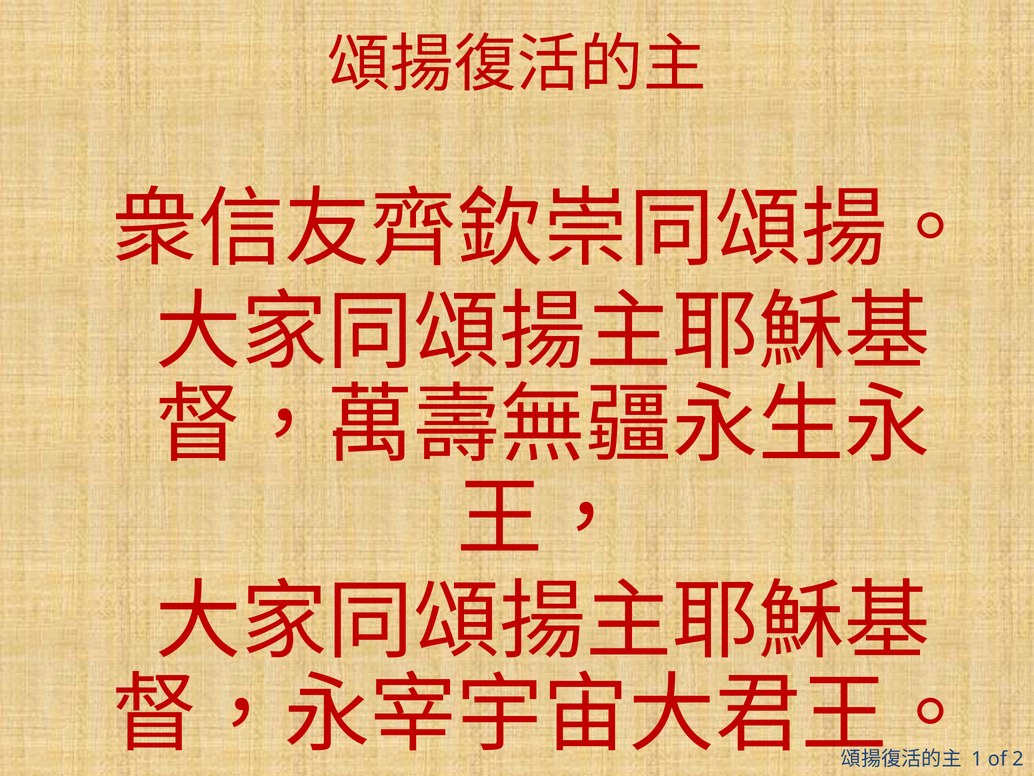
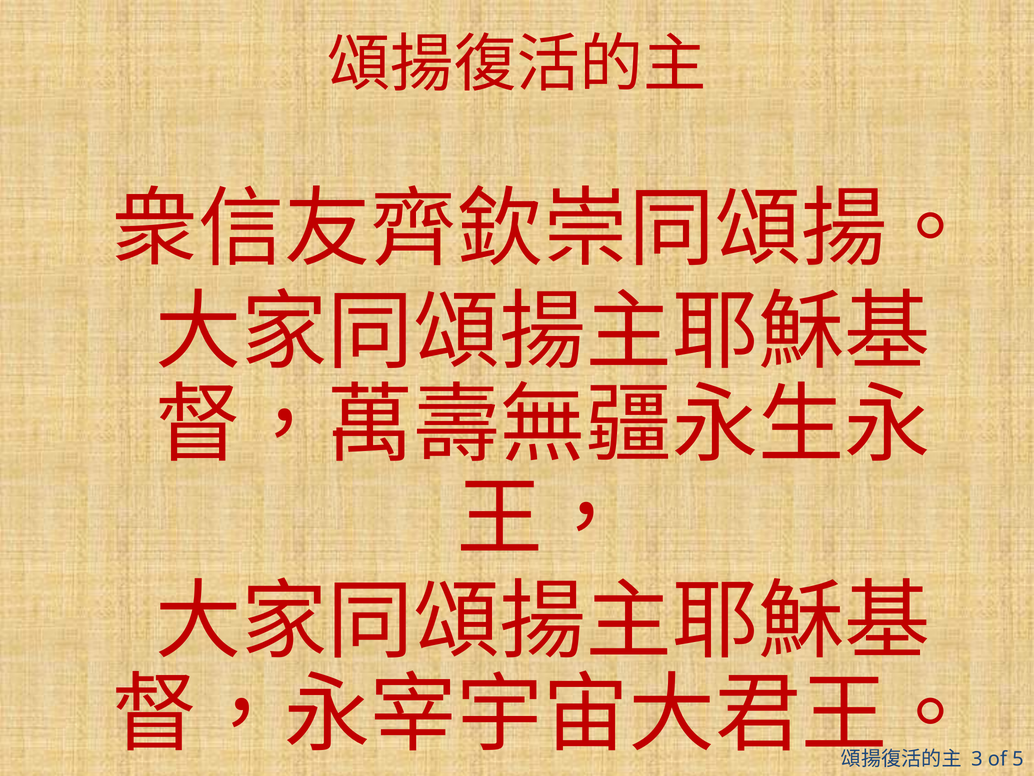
1: 1 -> 3 (977, 758)
2: 2 -> 5 (1018, 758)
